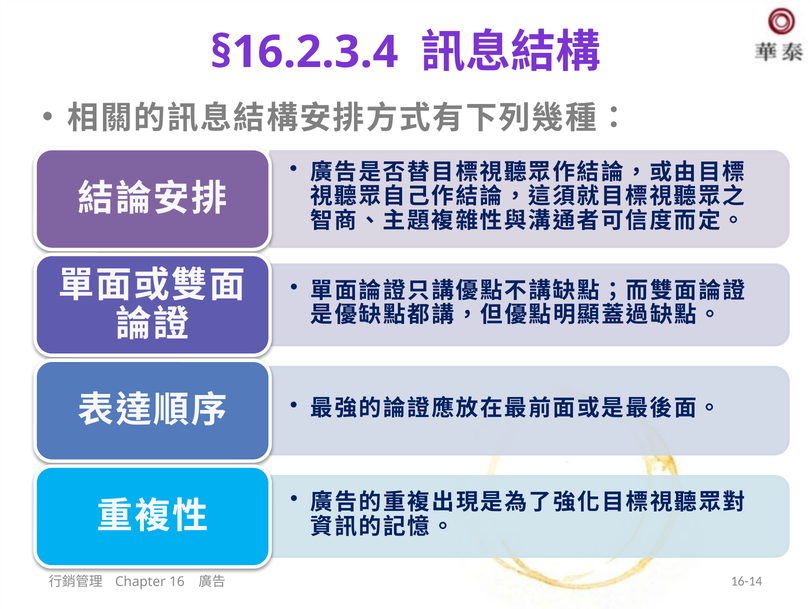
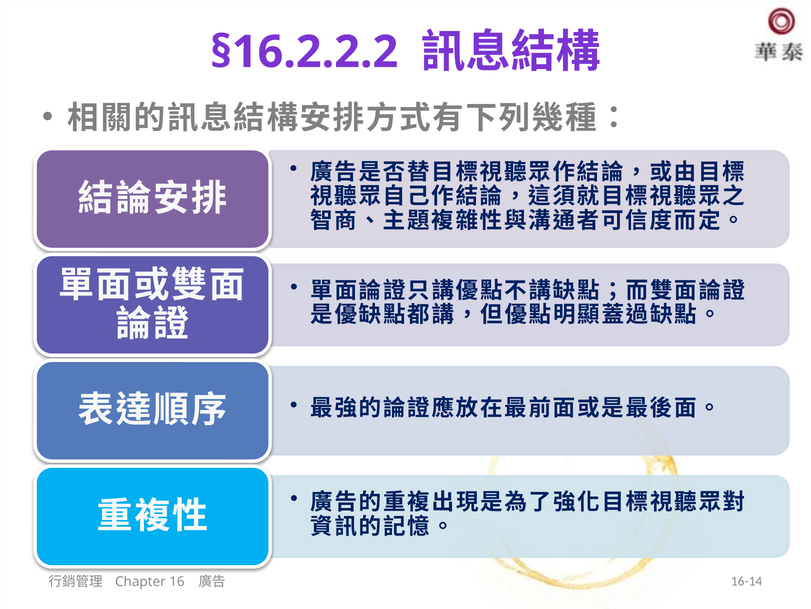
§16.2.3.4: §16.2.3.4 -> §16.2.2.2 (304, 52)
